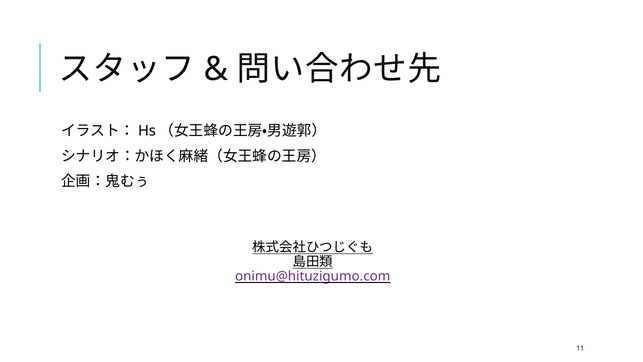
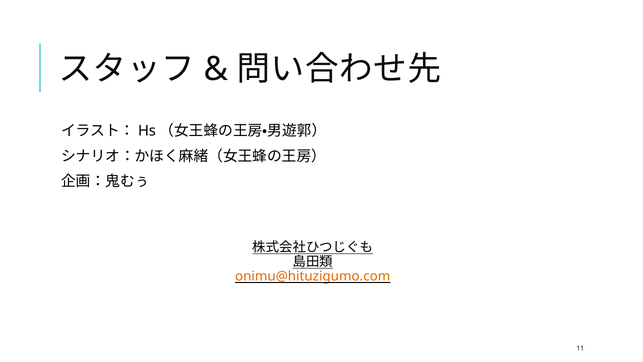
onimu@hituzigumo.com colour: purple -> orange (313, 276)
